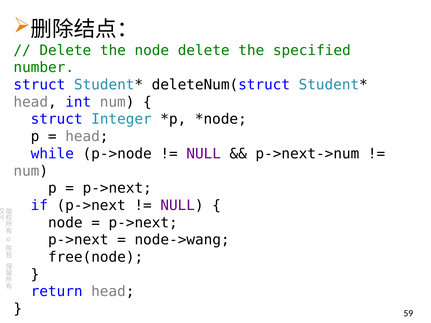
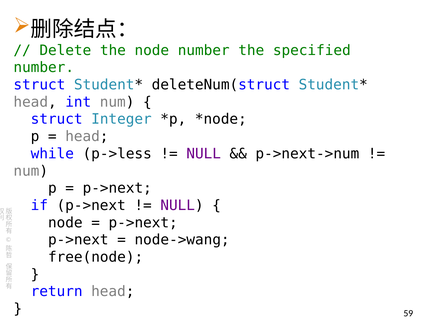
node delete: delete -> number (204, 50)
p->node: p->node -> p->less (117, 154)
